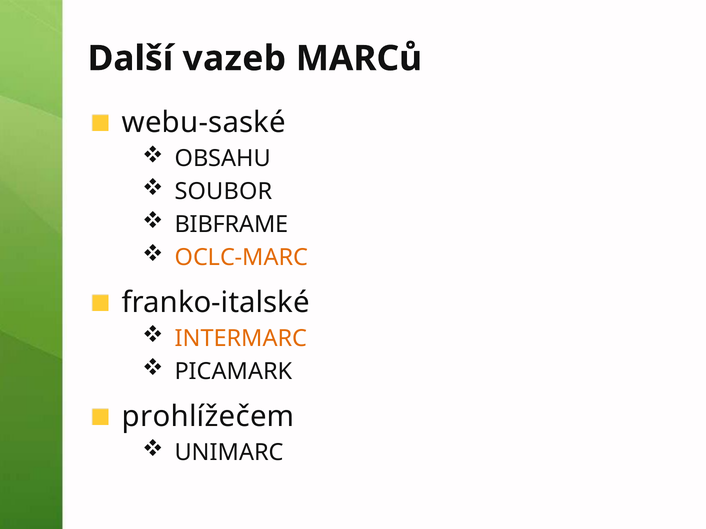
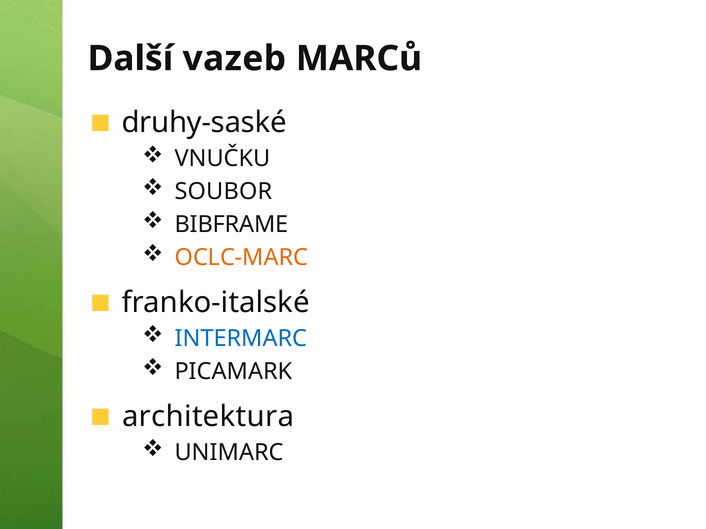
webu-saské: webu-saské -> druhy-saské (204, 123)
OBSAHU: OBSAHU -> VNUČKU (223, 159)
INTERMARC colour: orange -> blue (241, 339)
prohlížečem: prohlížečem -> architektura (208, 417)
